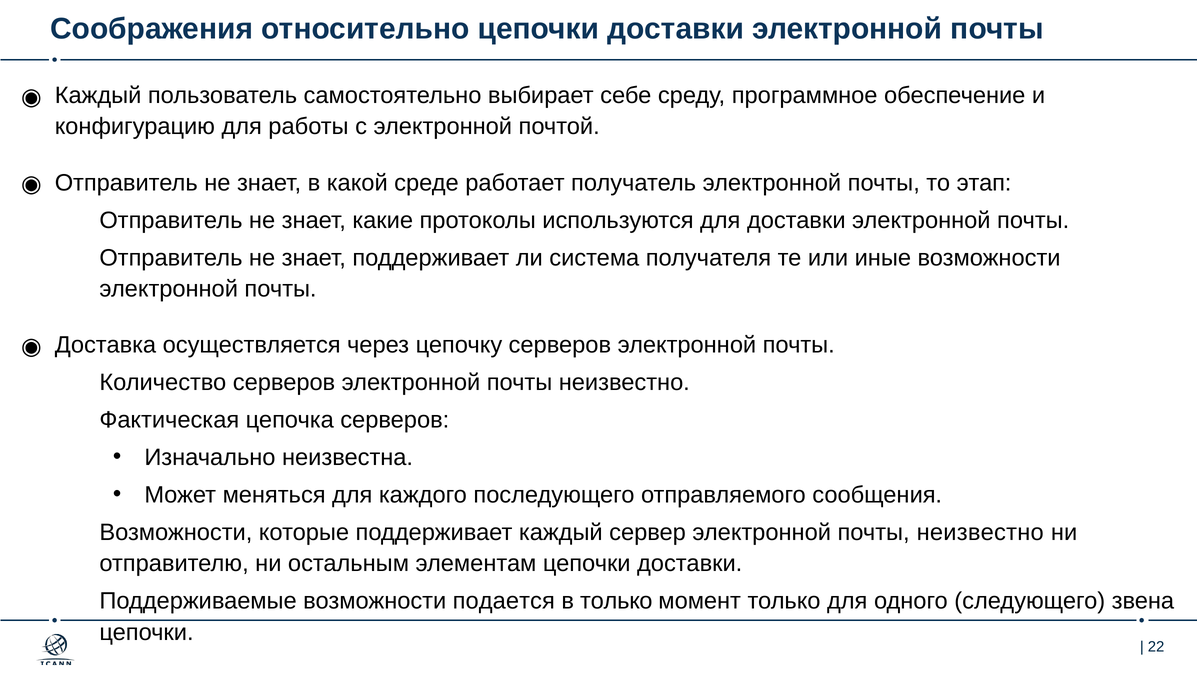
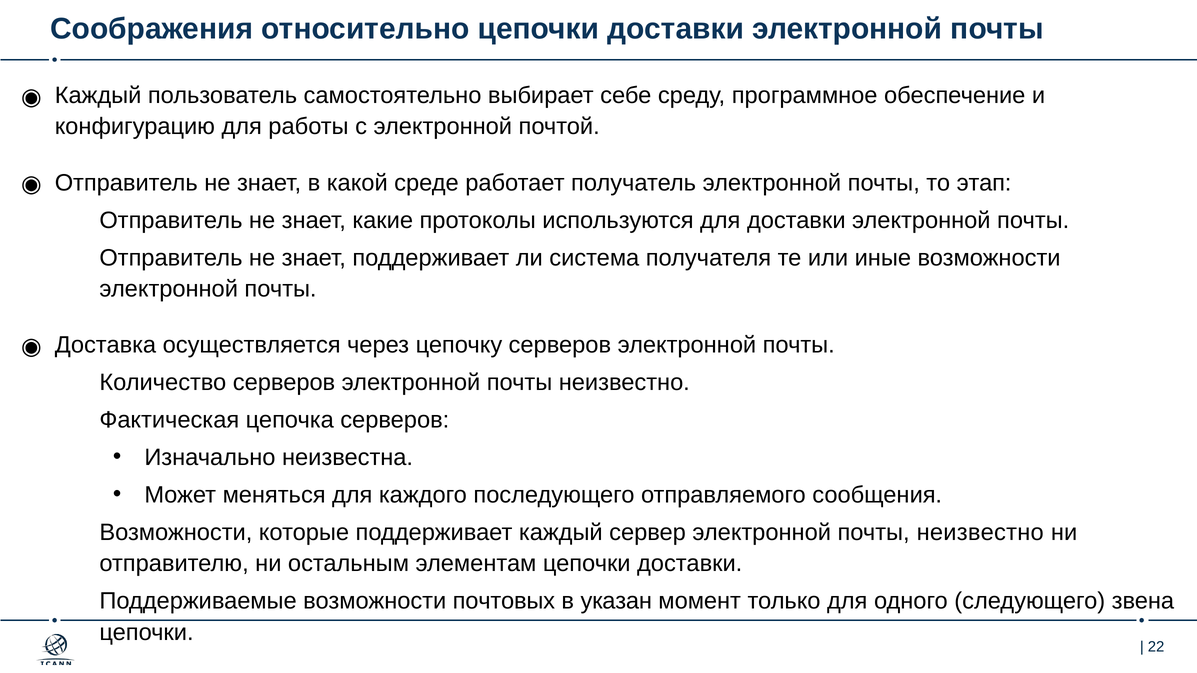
подается: подается -> почтовых (504, 601)
в только: только -> указан (616, 601)
